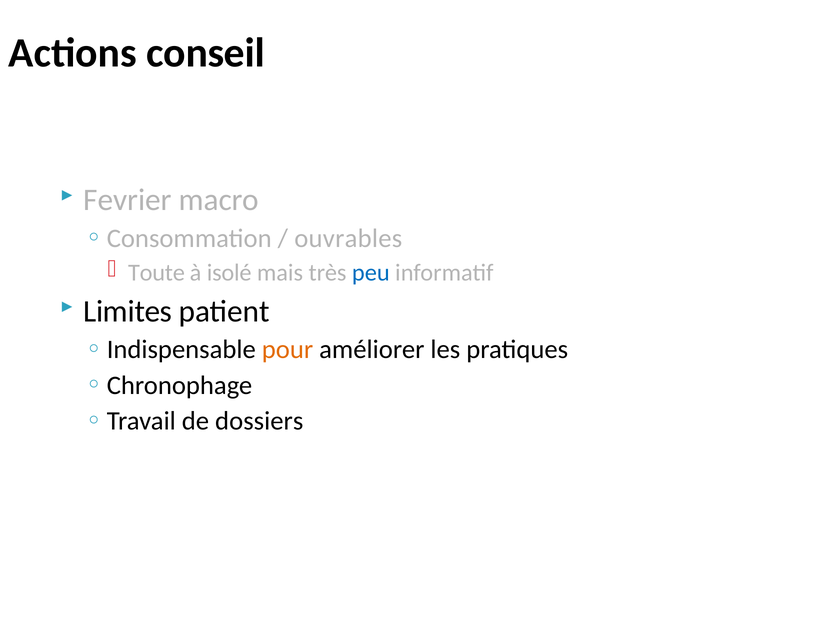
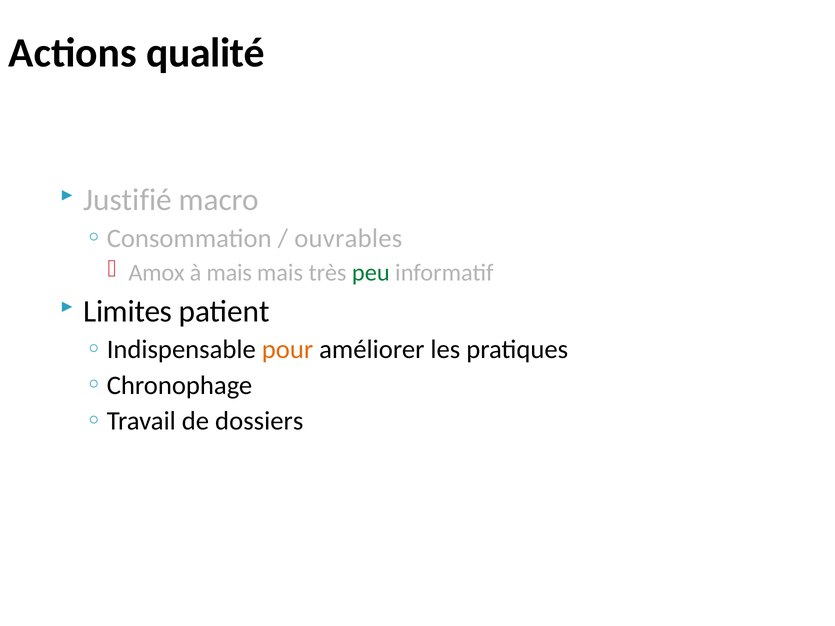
conseil: conseil -> qualité (206, 53)
Fevrier: Fevrier -> Justifié (128, 200)
Toute: Toute -> Amox (156, 273)
à isolé: isolé -> mais (229, 273)
peu colour: blue -> green (371, 273)
